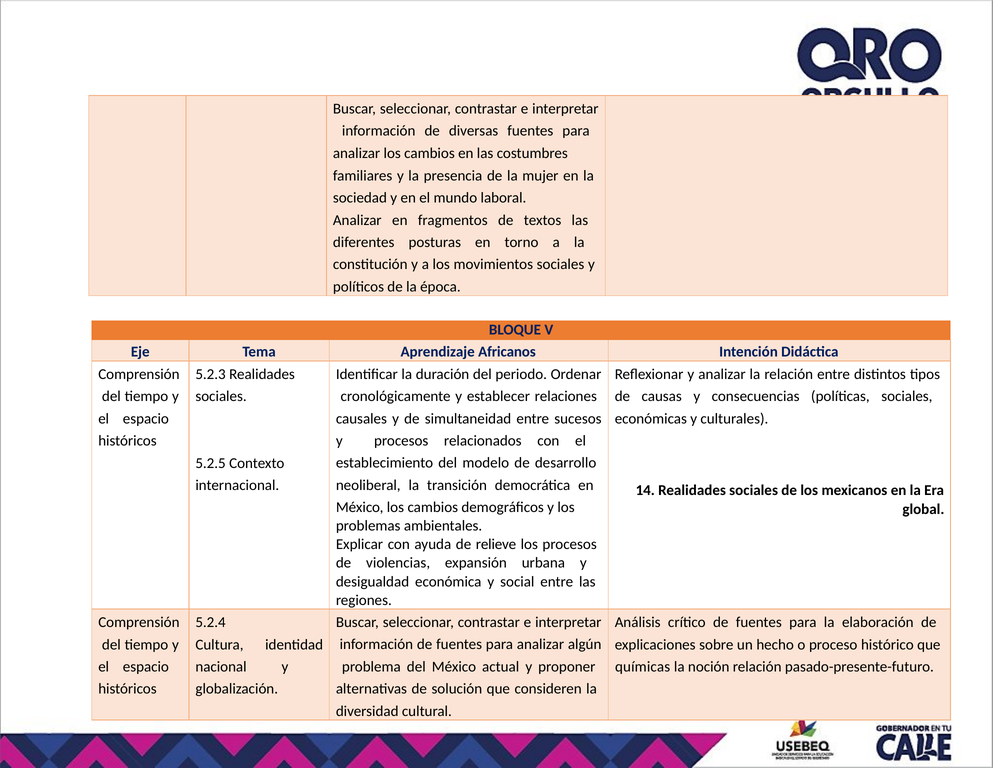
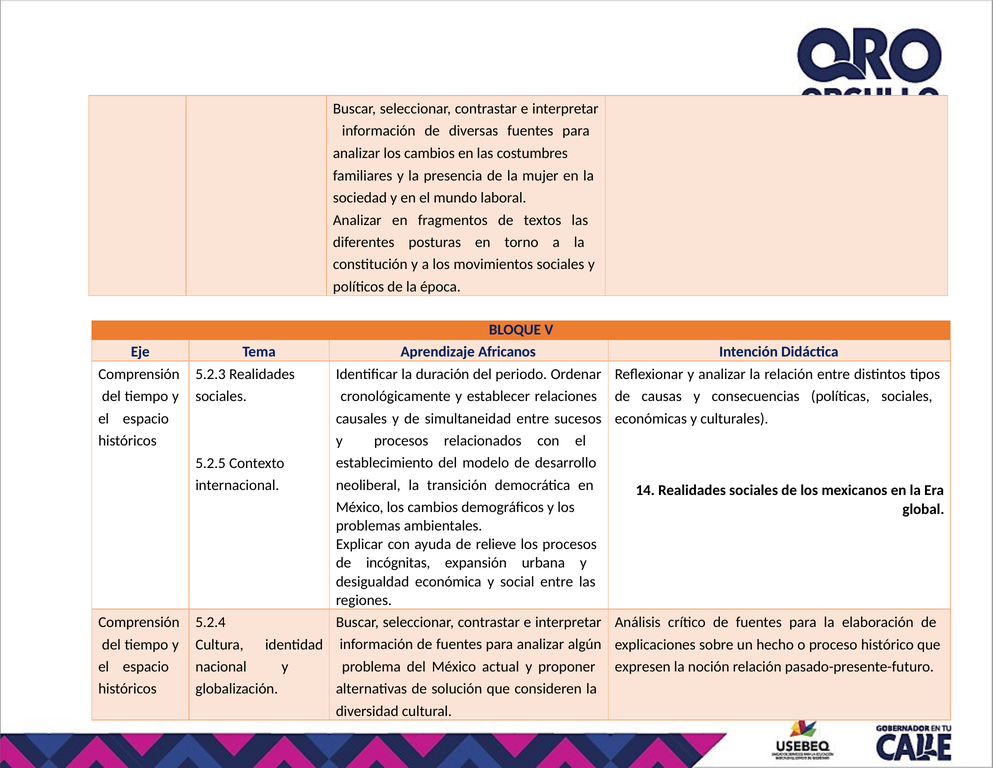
violencias: violencias -> incógnitas (398, 563)
químicas: químicas -> expresen (643, 666)
